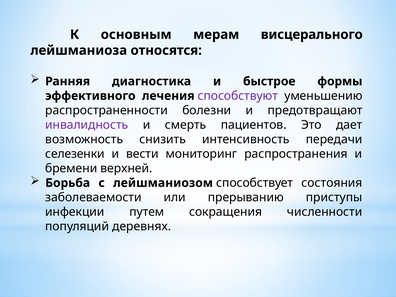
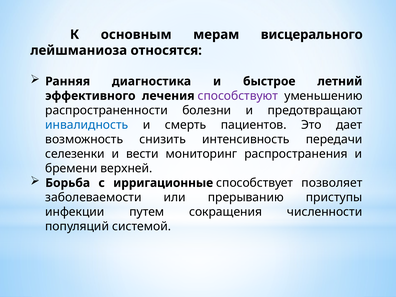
формы: формы -> летний (340, 81)
инвалидность colour: purple -> blue (87, 125)
лейшманиозом: лейшманиозом -> ирригационные (163, 183)
состояния: состояния -> позволяет (332, 183)
деревнях: деревнях -> системой (142, 226)
